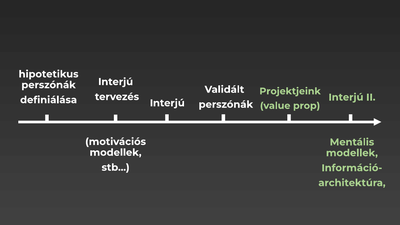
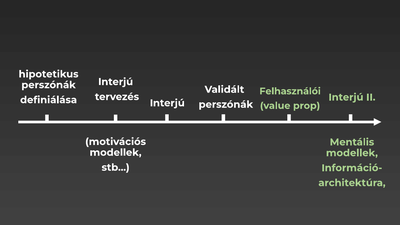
Projektjeink: Projektjeink -> Felhasználói (290, 91)
